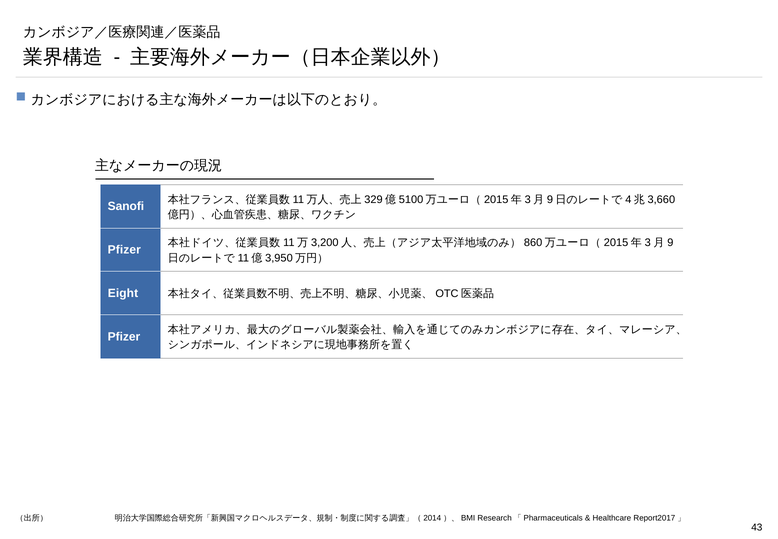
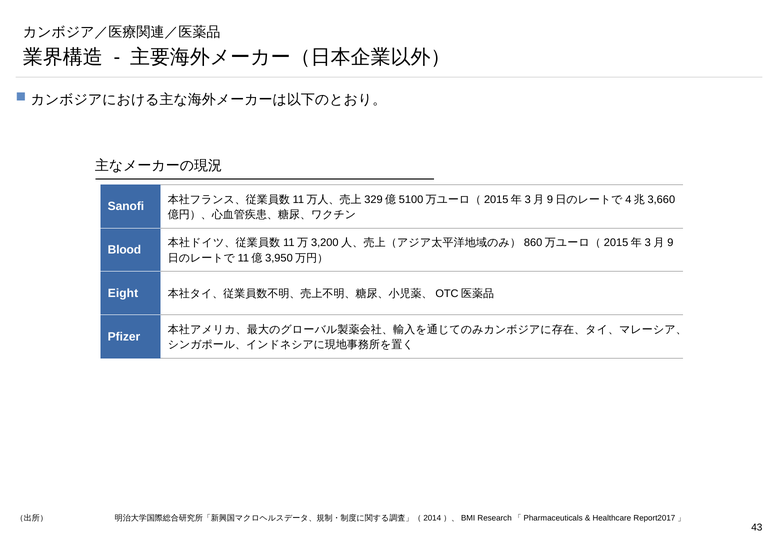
Pfizer: Pfizer -> Blood (124, 250)
